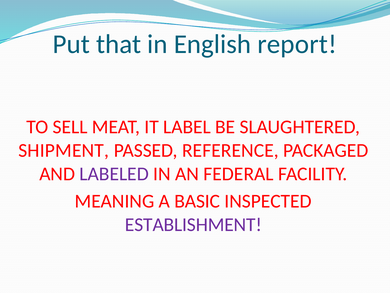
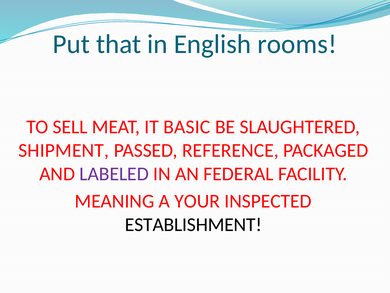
report: report -> rooms (297, 44)
LABEL: LABEL -> BASIC (187, 127)
BASIC: BASIC -> YOUR (197, 201)
ESTABLISHMENT colour: purple -> black (193, 224)
